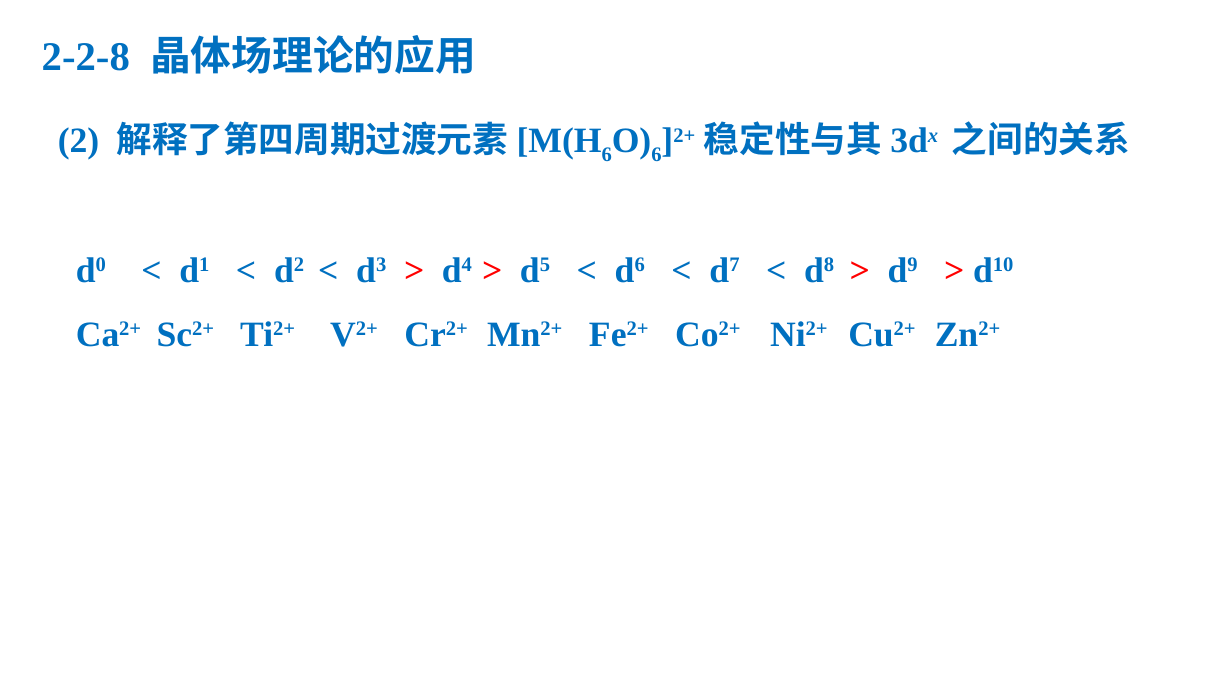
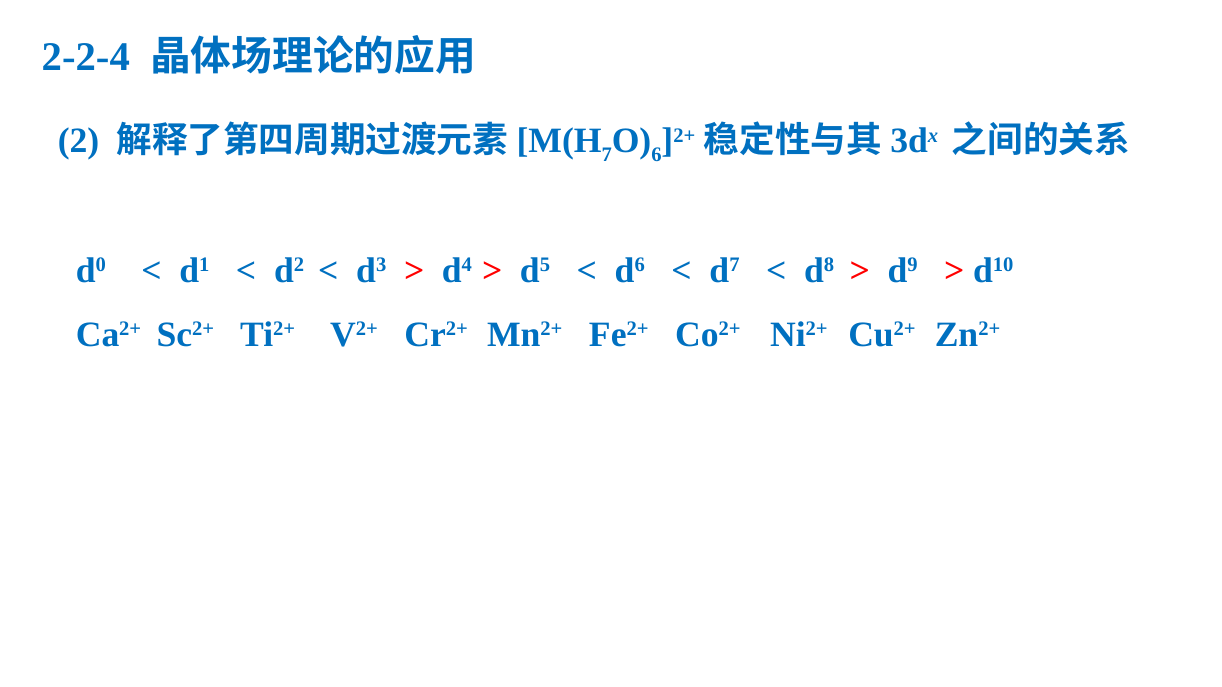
2-2-8: 2-2-8 -> 2-2-4 (86, 57)
6: 6 -> 7 (607, 155)
